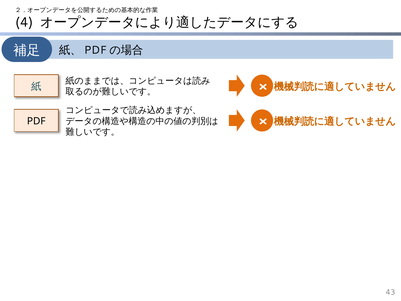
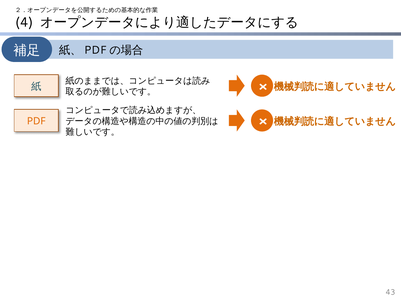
PDF colour: black -> orange (36, 121)
